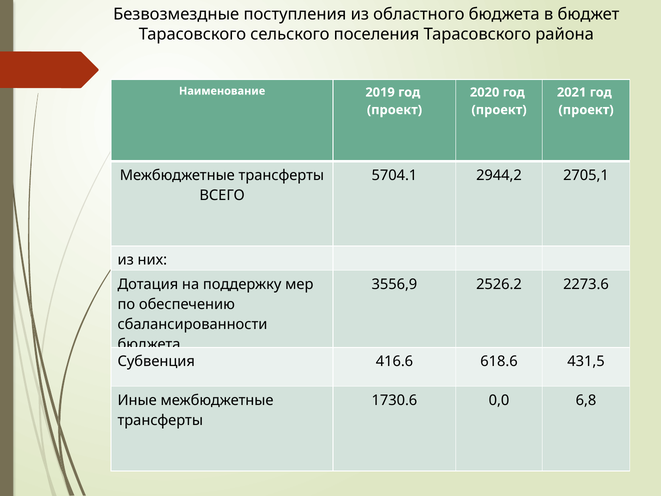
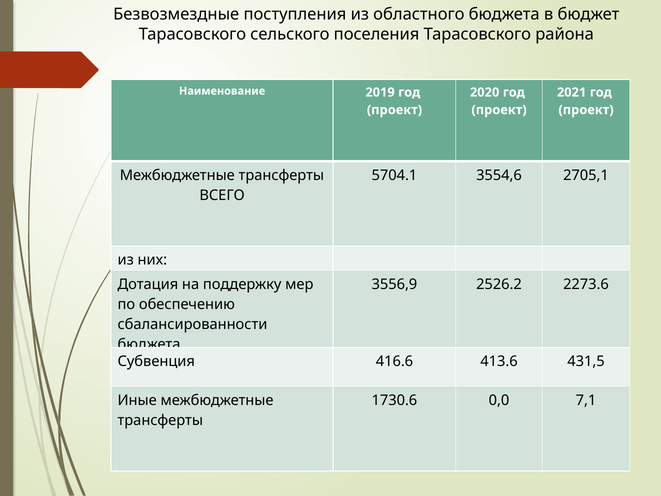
2944,2: 2944,2 -> 3554,6 (499, 175)
618.6: 618.6 -> 413.6 (499, 361)
6,8: 6,8 -> 7,1 (586, 400)
